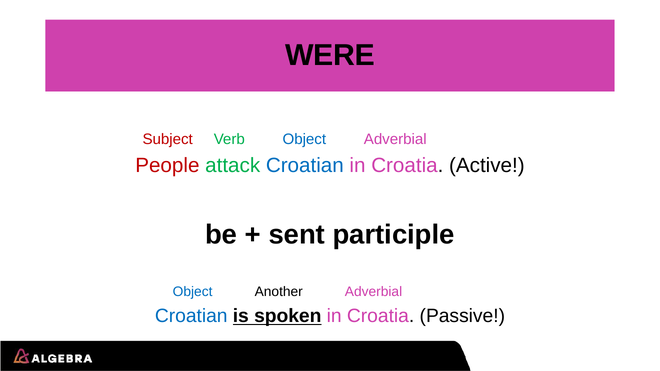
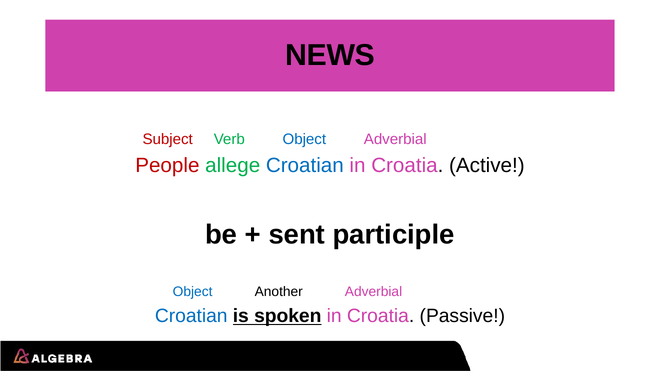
WERE: WERE -> NEWS (330, 55)
attack: attack -> allege (233, 165)
